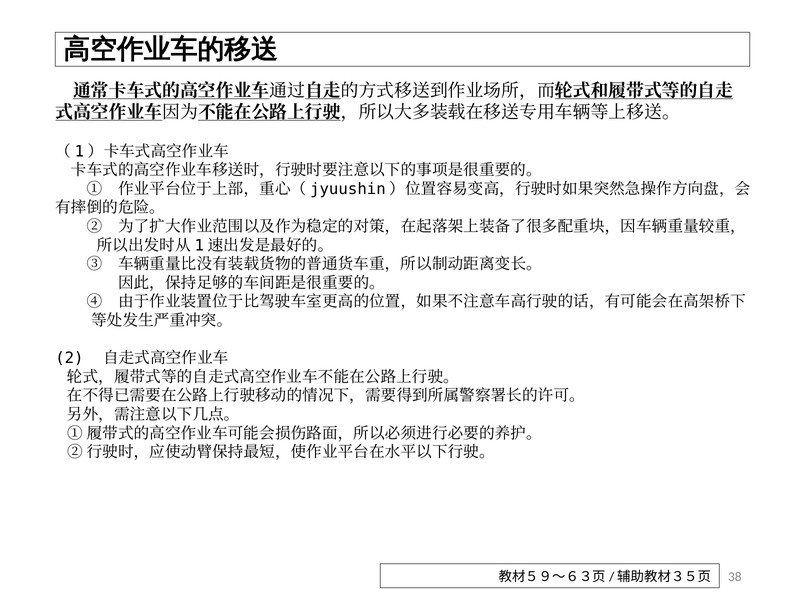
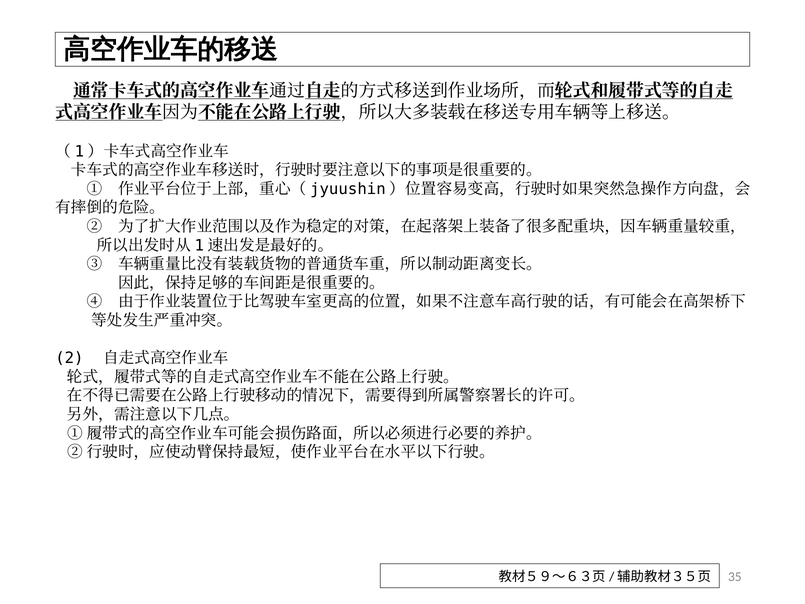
38: 38 -> 35 (735, 576)
